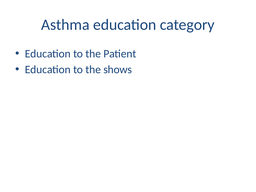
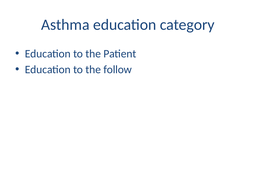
shows: shows -> follow (118, 70)
